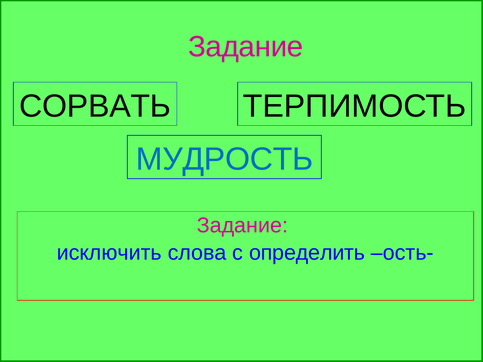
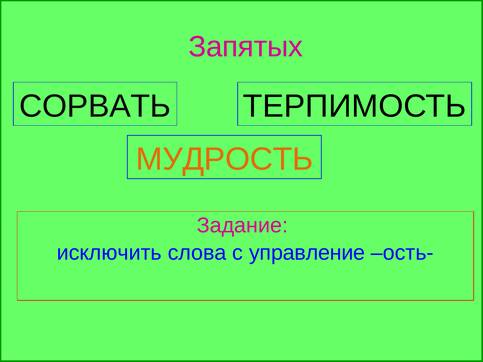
Задание: Задание -> Запятых (246, 47)
МУДРОСТЬ colour: blue -> orange (224, 159)
определить: определить -> управление (307, 253)
